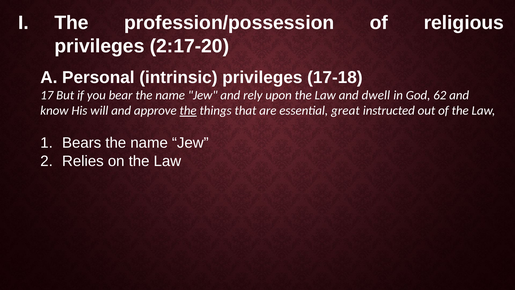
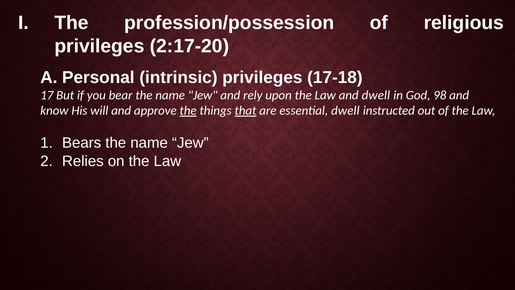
62: 62 -> 98 (440, 95)
that underline: none -> present (245, 111)
essential great: great -> dwell (345, 111)
